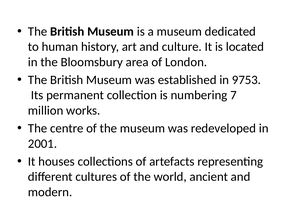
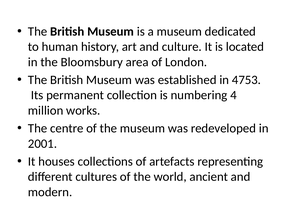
9753: 9753 -> 4753 (246, 80)
7: 7 -> 4 (233, 95)
